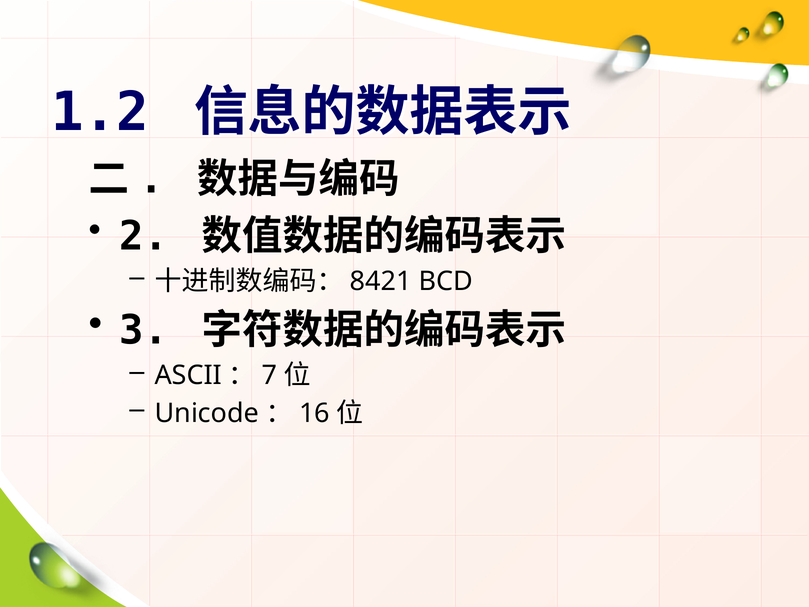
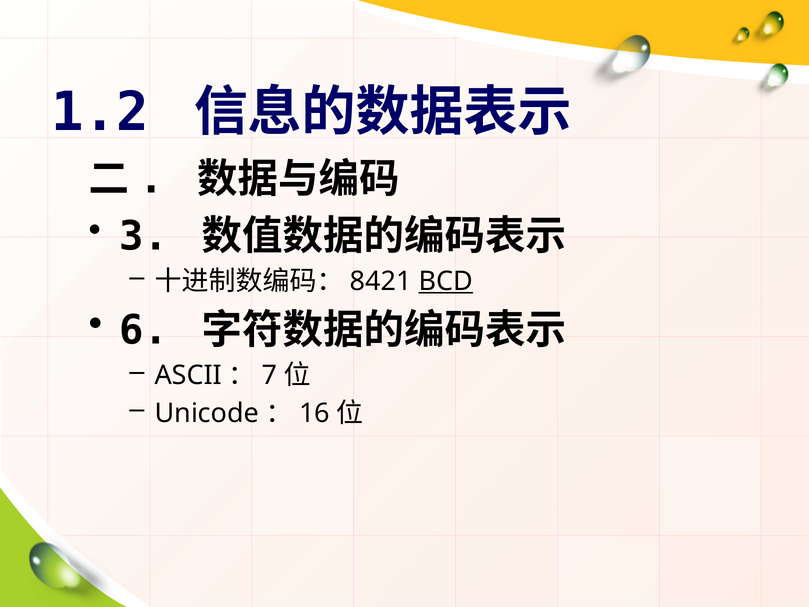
2: 2 -> 3 (144, 236)
BCD underline: none -> present (446, 281)
3: 3 -> 6 (144, 330)
